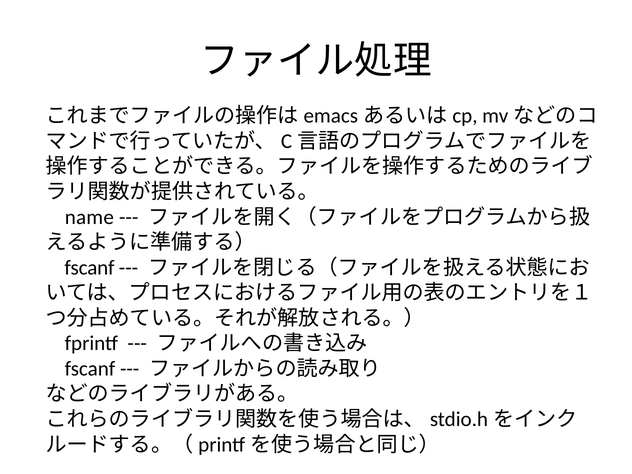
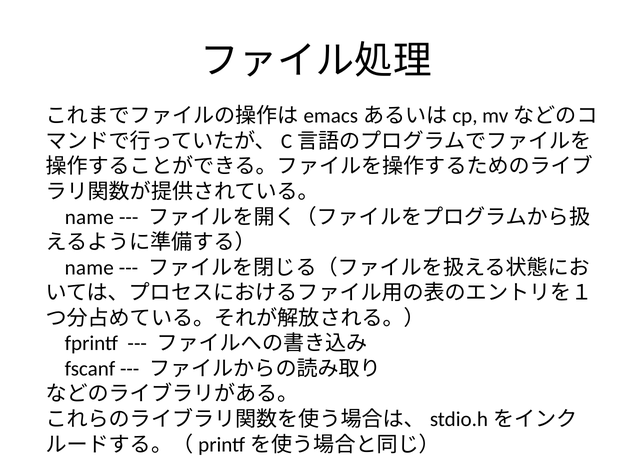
fscanf: fscanf -> name (89, 268)
